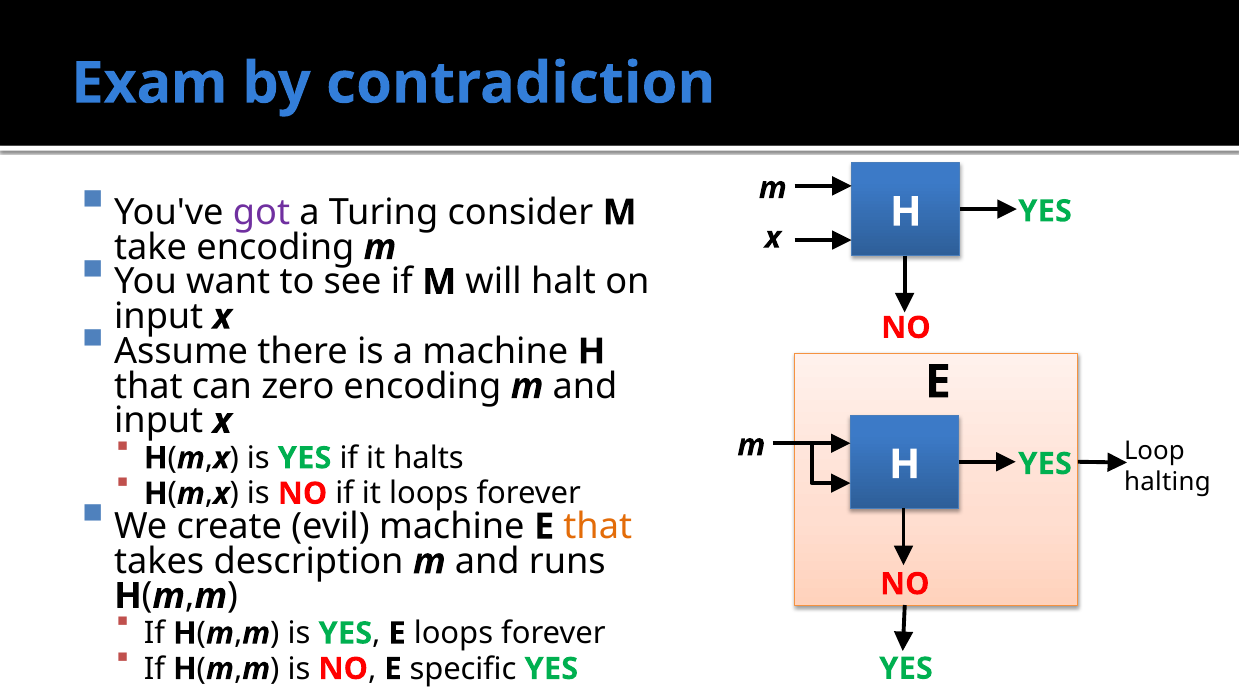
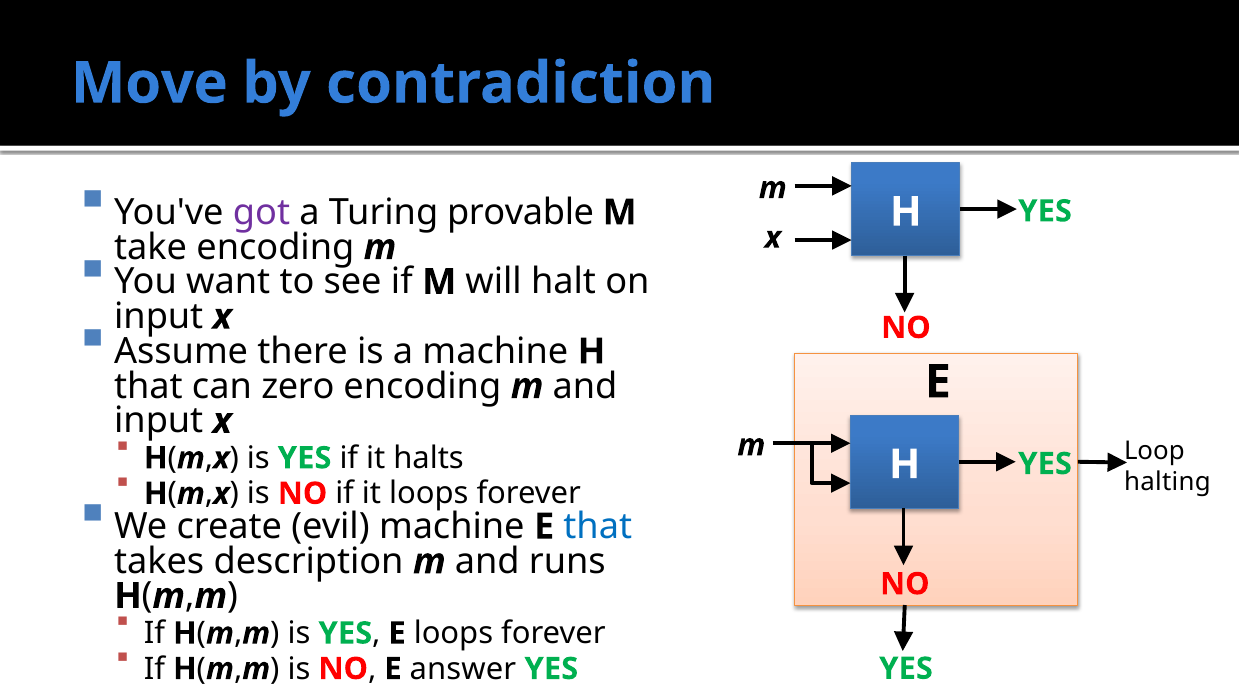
Exam: Exam -> Move (149, 83)
consider: consider -> provable (521, 212)
that colour: orange -> blue (598, 527)
specific: specific -> answer (463, 669)
